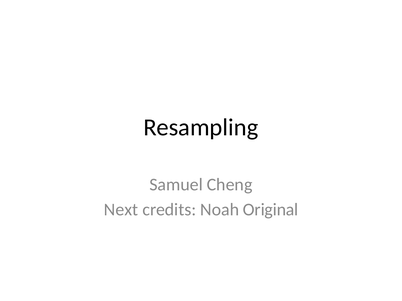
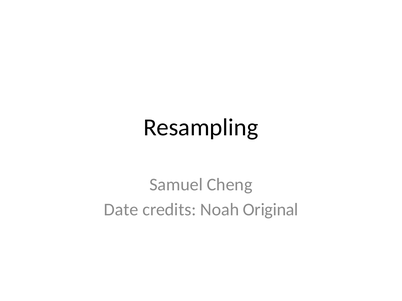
Next: Next -> Date (121, 210)
